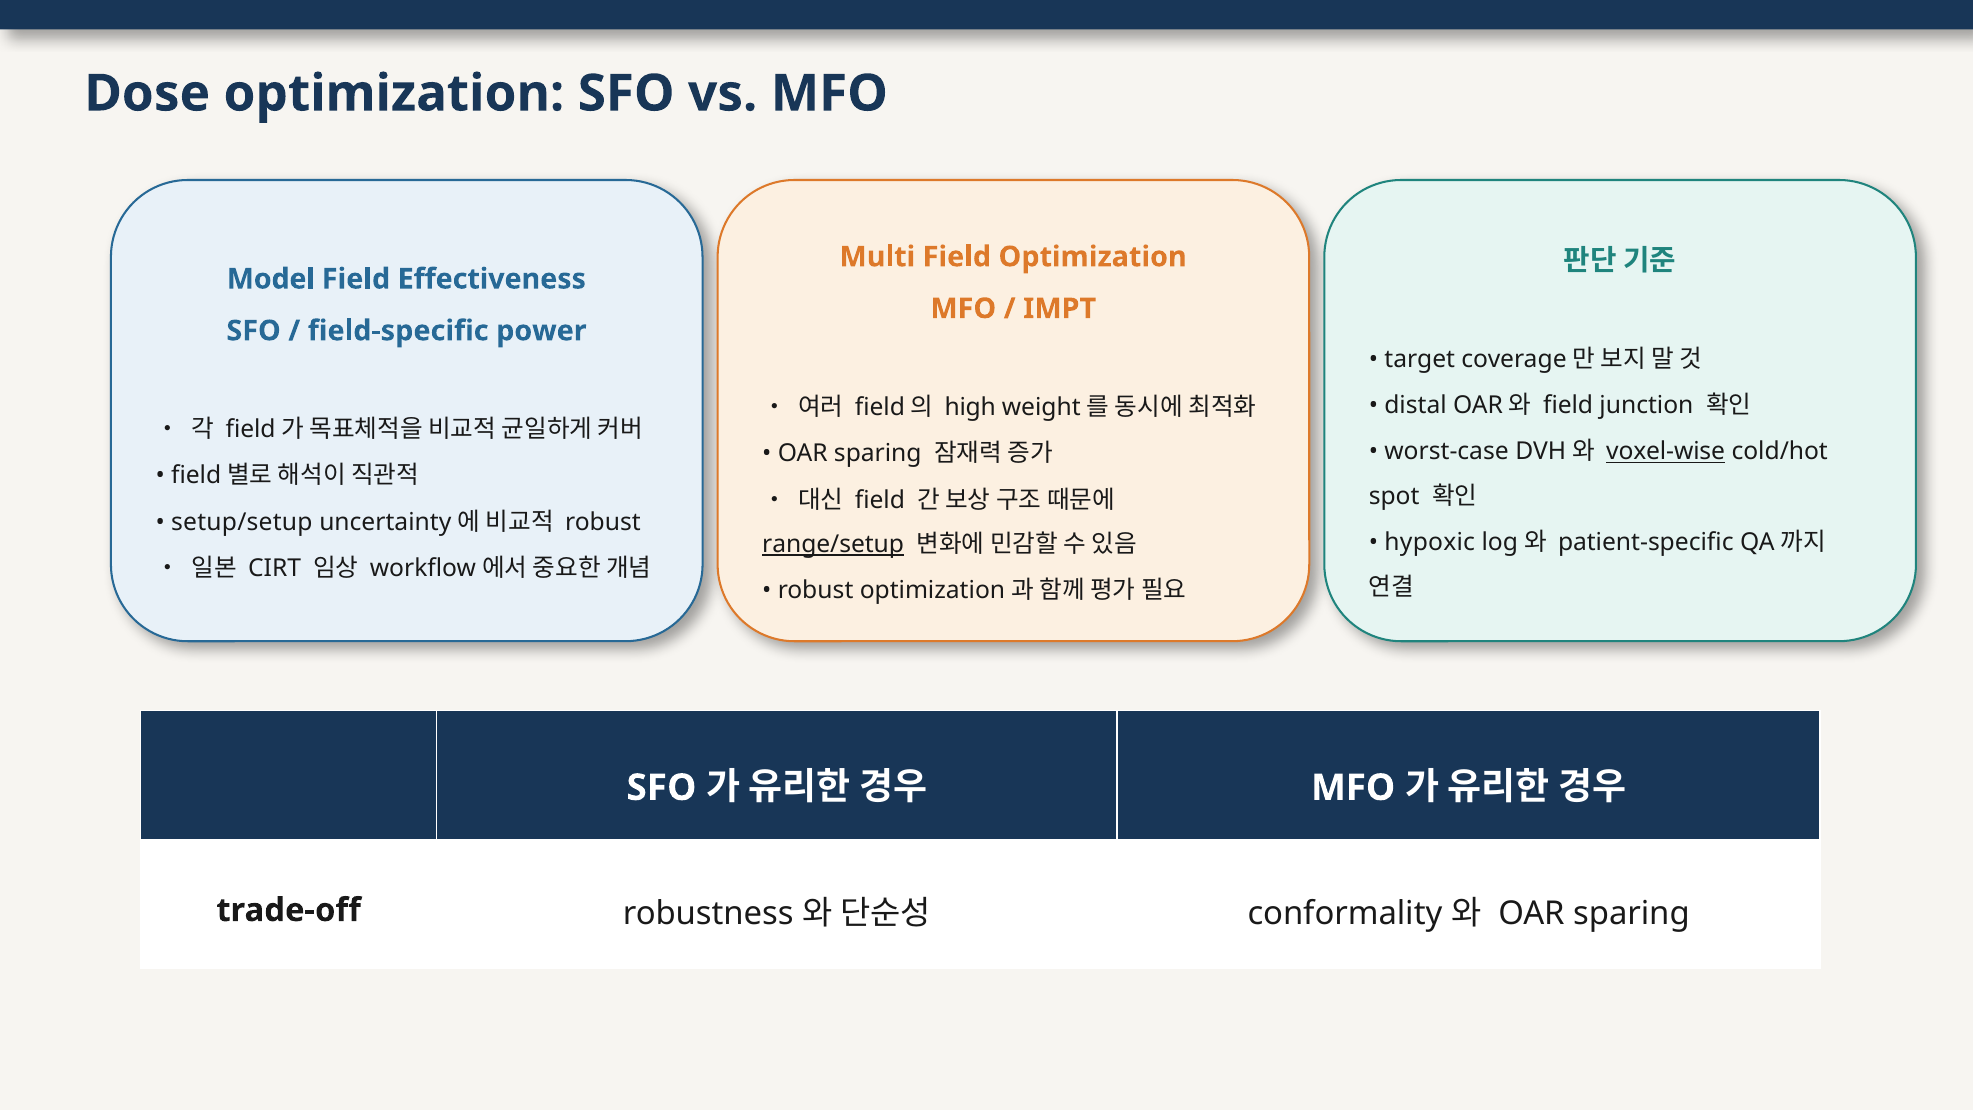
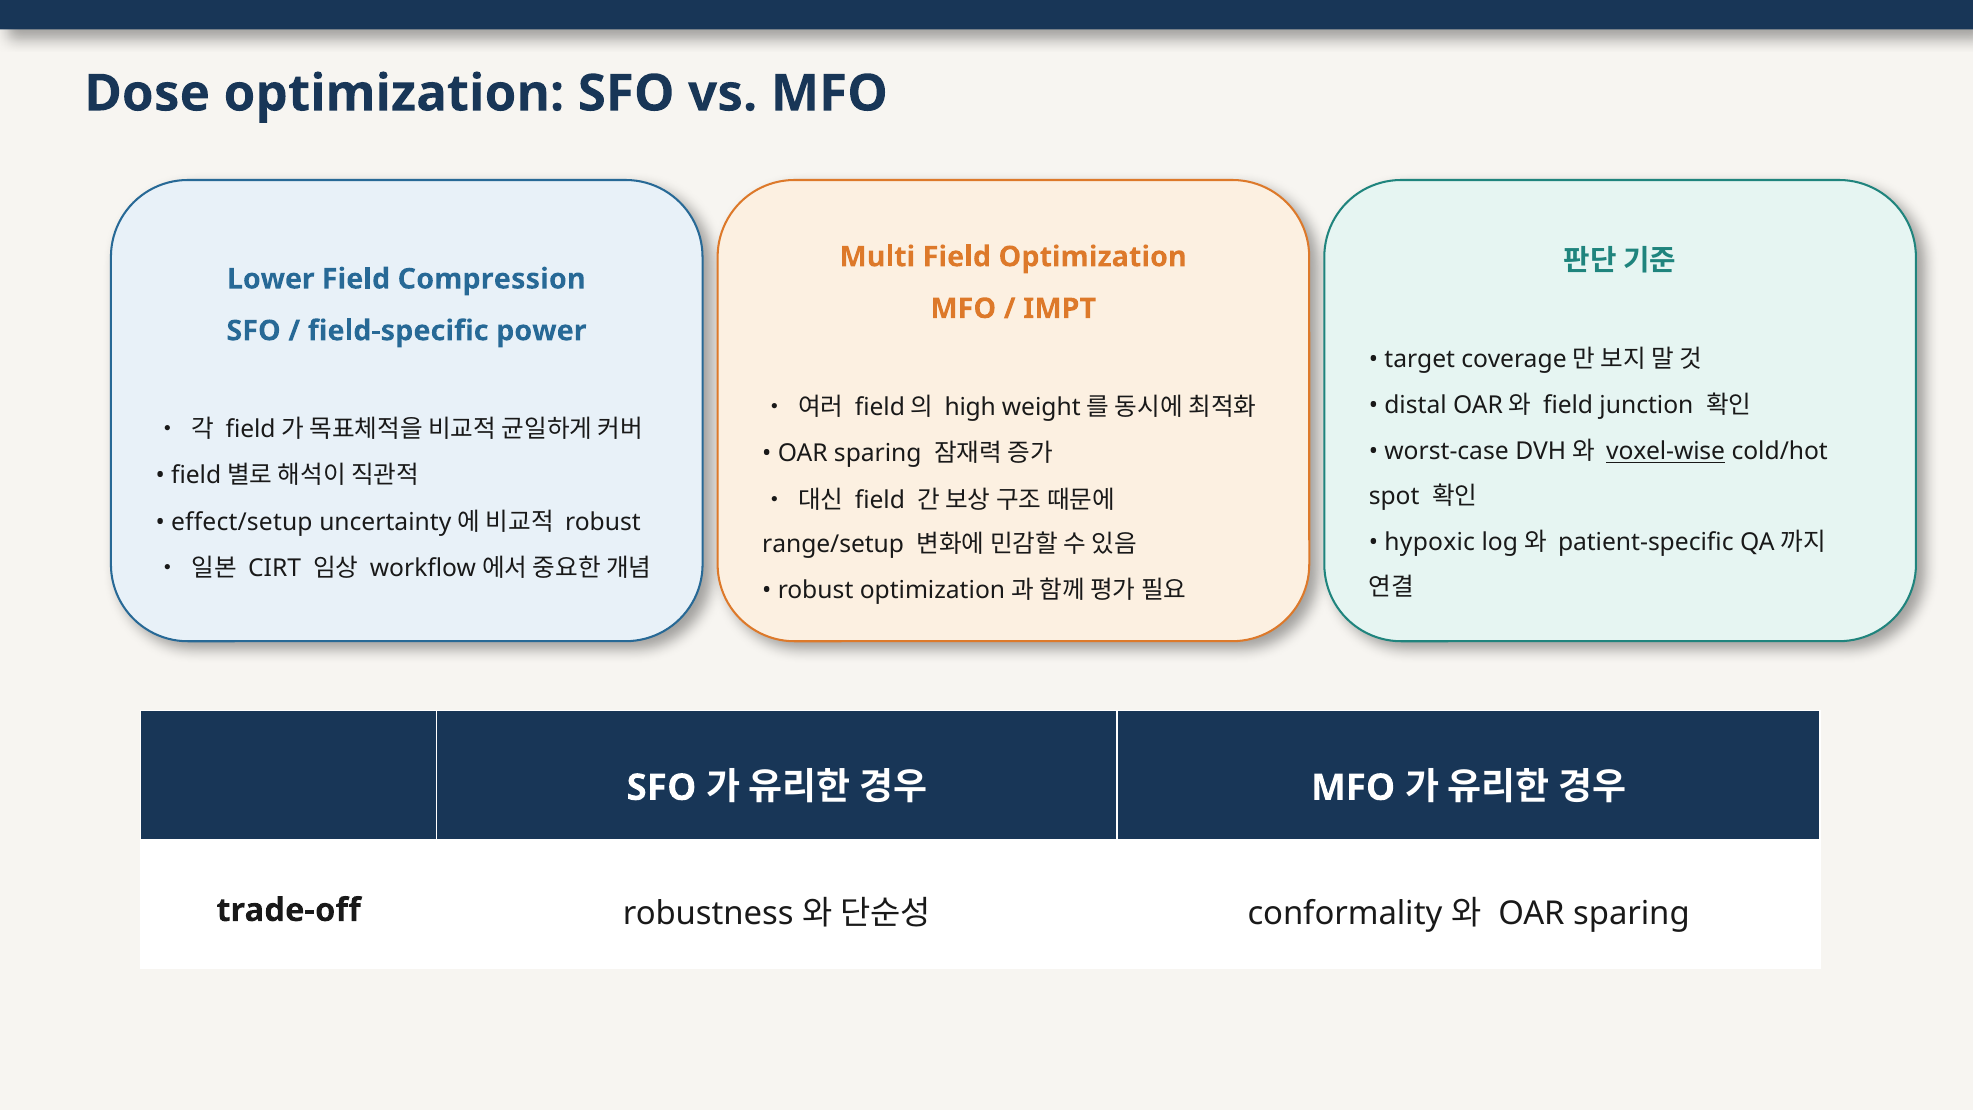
Model: Model -> Lower (271, 279)
Effectiveness: Effectiveness -> Compression (492, 279)
setup/setup: setup/setup -> effect/setup (242, 522)
range/setup underline: present -> none (833, 544)
